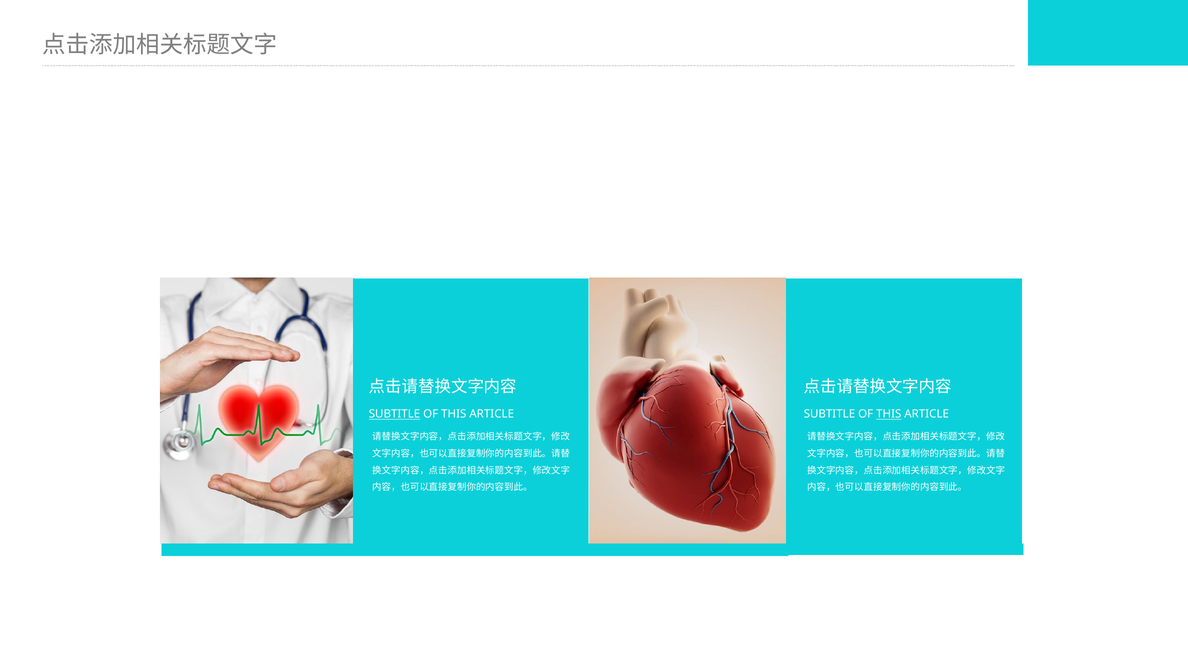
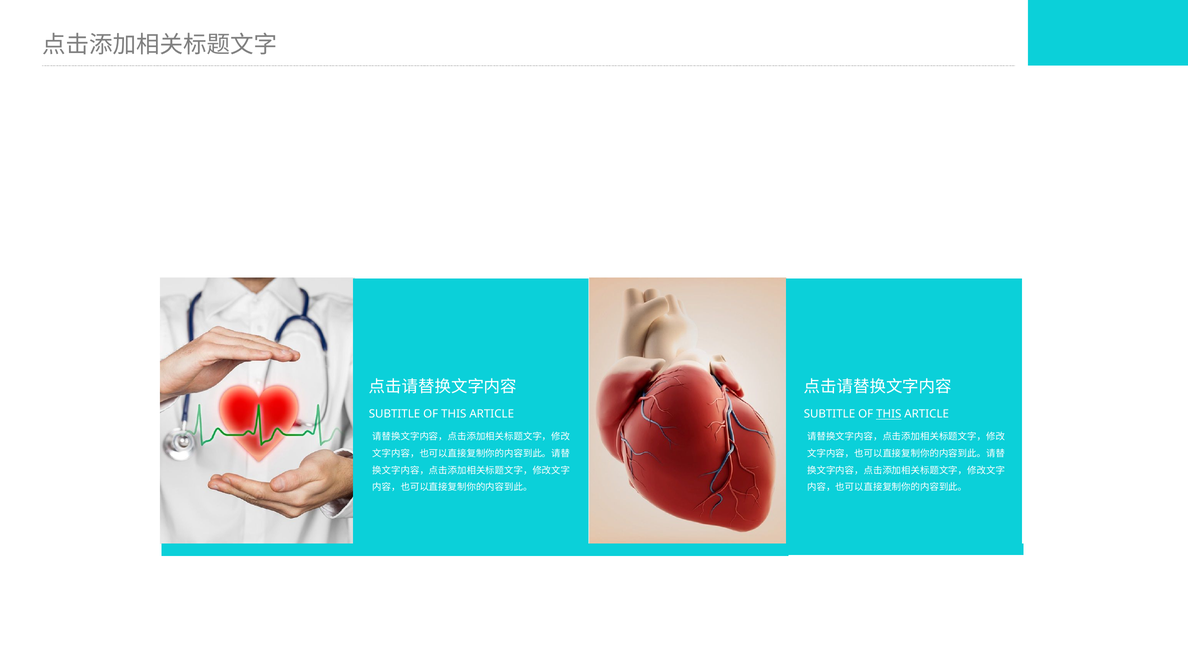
SUBTITLE underline: present -> none (394, 414)
